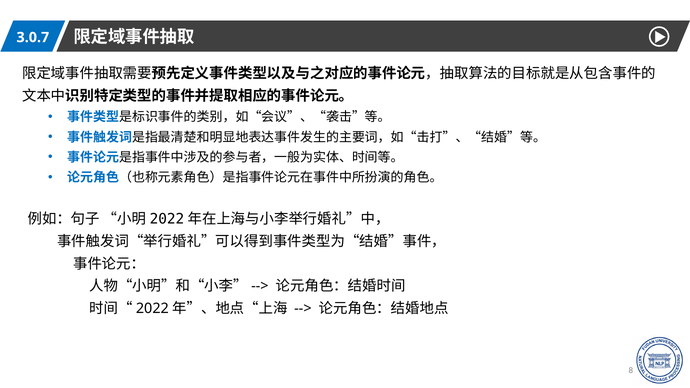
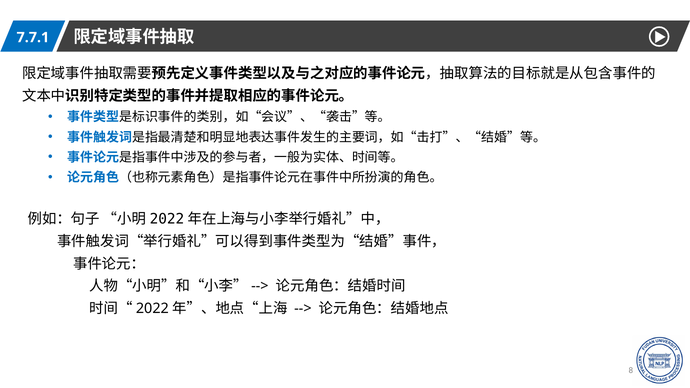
3.0.7: 3.0.7 -> 7.7.1 (33, 37)
